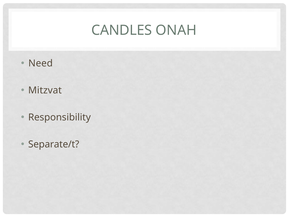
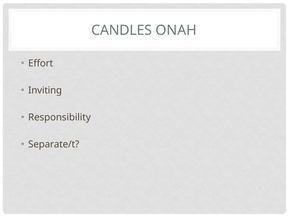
Need: Need -> Effort (41, 63)
Mitzvat: Mitzvat -> Inviting (45, 90)
